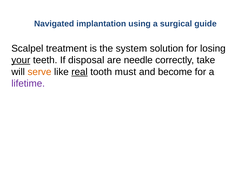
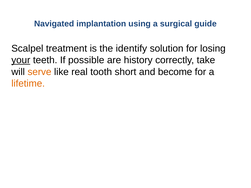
system: system -> identify (131, 49)
disposal: disposal -> possible (86, 60)
needle: needle -> history (138, 60)
real underline: present -> none (80, 72)
must: must -> short (125, 72)
lifetime colour: purple -> orange (28, 84)
